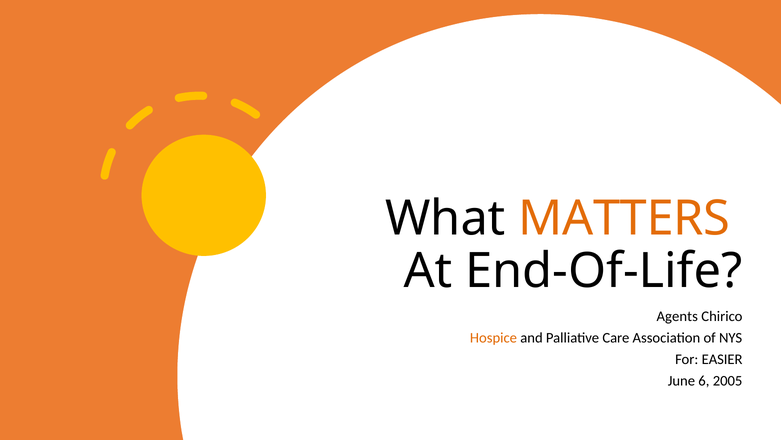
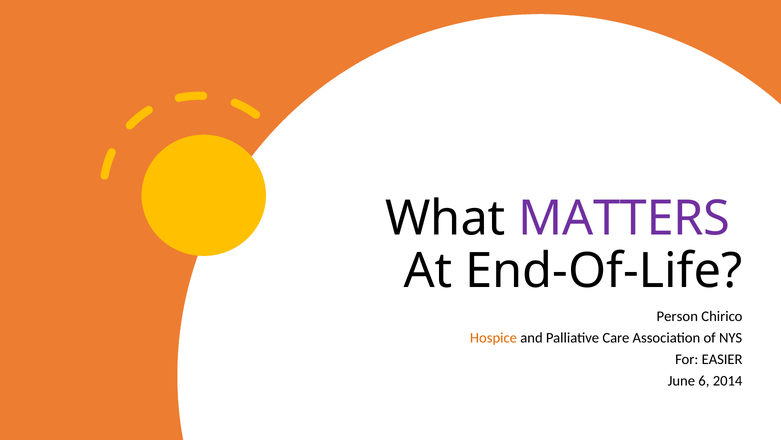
MATTERS colour: orange -> purple (624, 218)
Agents: Agents -> Person (677, 316)
2005: 2005 -> 2014 (728, 380)
